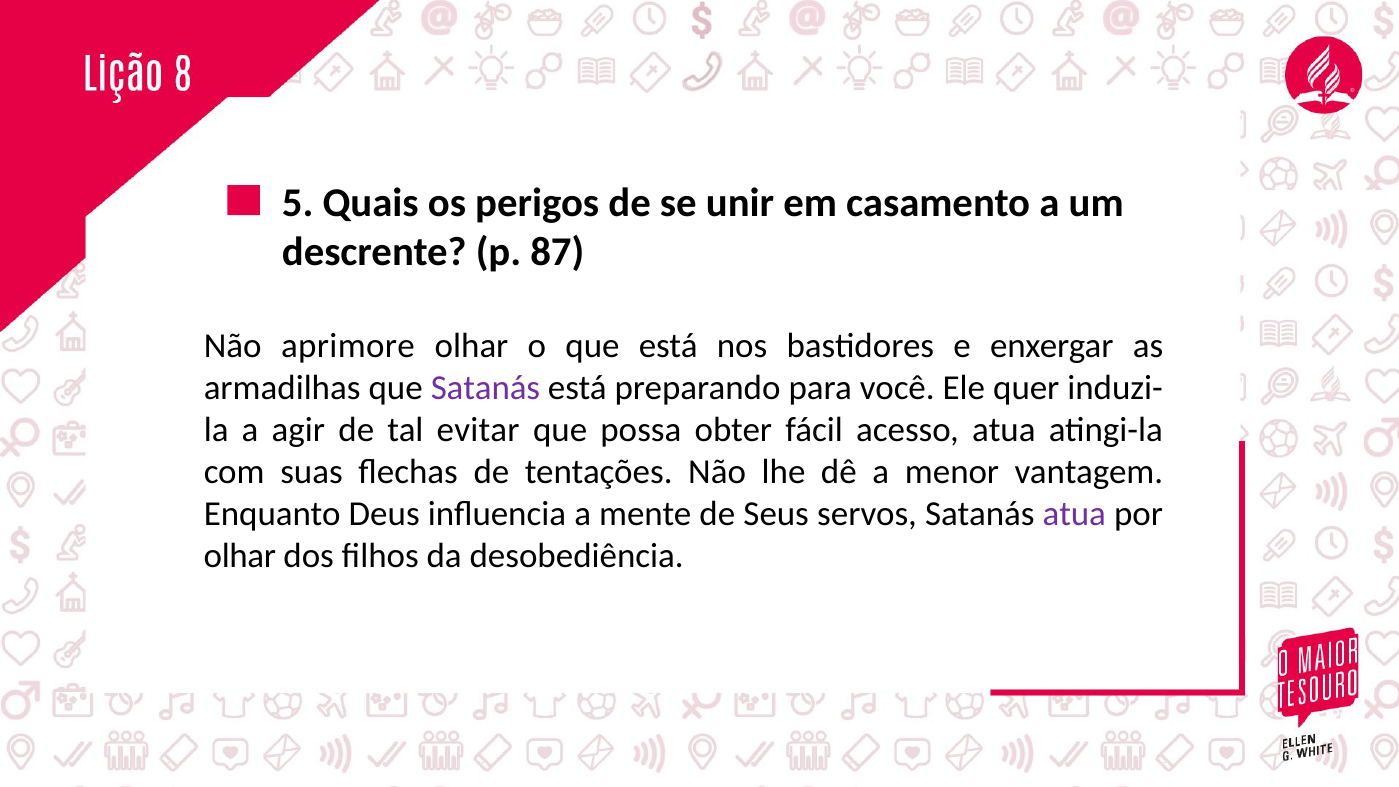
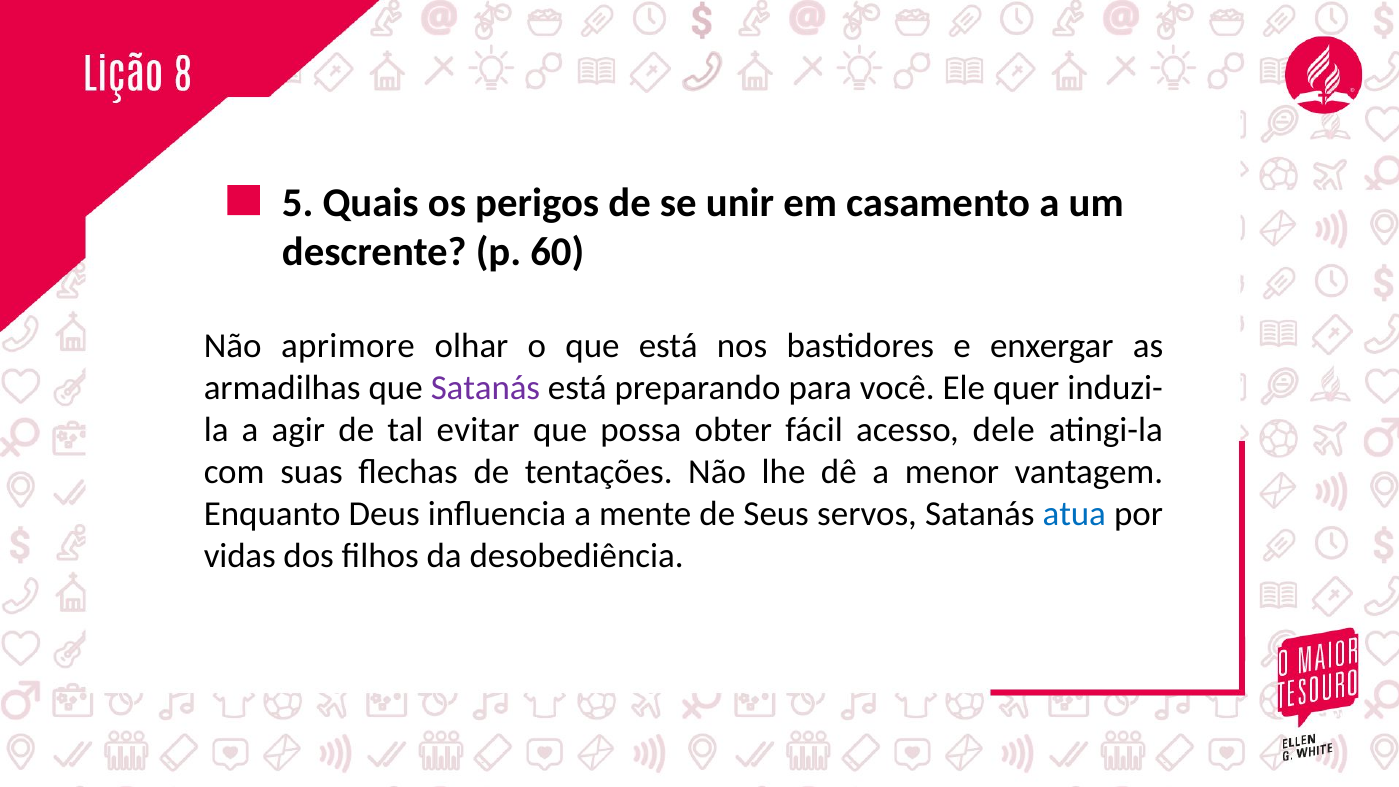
87: 87 -> 60 (557, 252)
acesso atua: atua -> dele (1004, 430)
atua colour: purple -> blue (1074, 514)
olhar: olhar -> vidas (240, 556)
